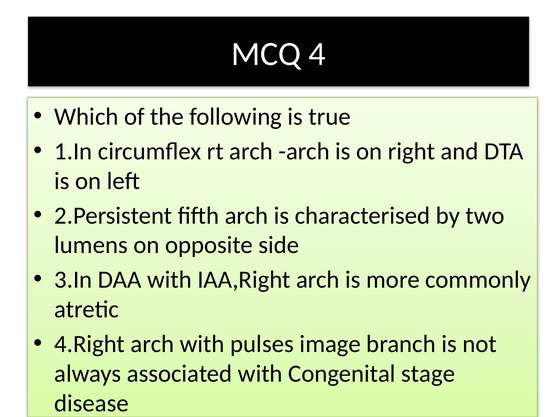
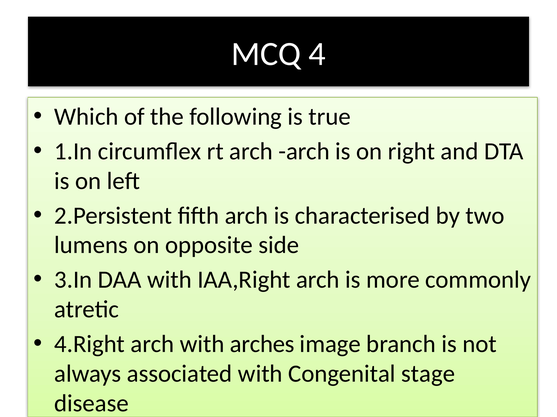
pulses: pulses -> arches (262, 345)
